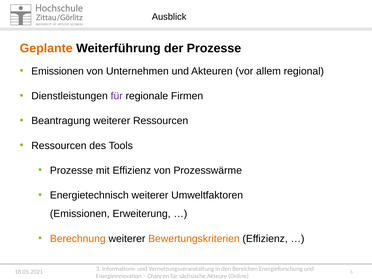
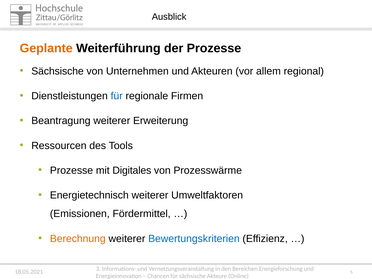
Emissionen: Emissionen -> Sächsische (58, 71)
für colour: purple -> blue (117, 96)
weiterer Ressourcen: Ressourcen -> Erweiterung (161, 121)
mit Effizienz: Effizienz -> Digitales (132, 170)
Erweiterung: Erweiterung -> Fördermittel (142, 214)
Bewertungskriterien colour: orange -> blue (194, 239)
